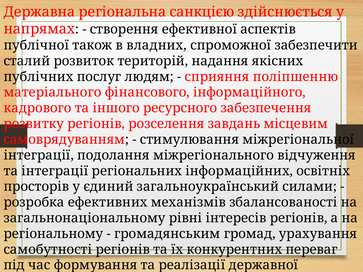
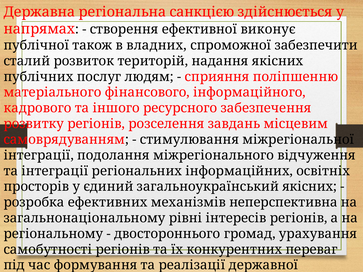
аспектів: аспектів -> виконує (268, 29)
загальноукраїнський силами: силами -> якісних (310, 187)
збалансованості: збалансованості -> неперспективна (283, 203)
громадянським: громадянським -> двостороннього (167, 234)
